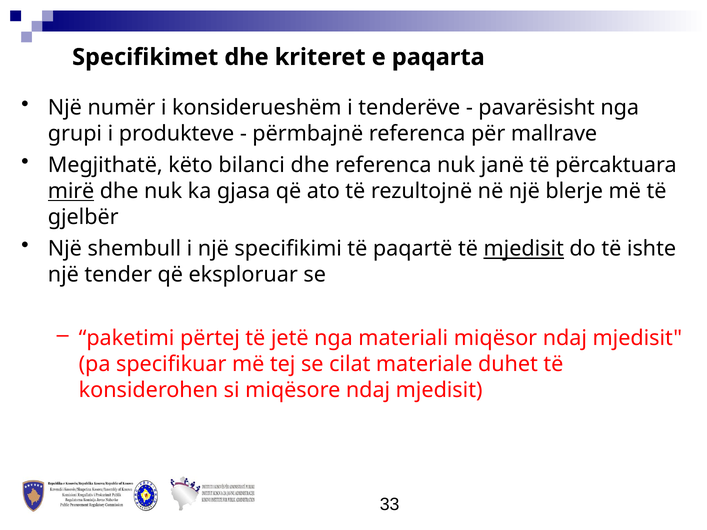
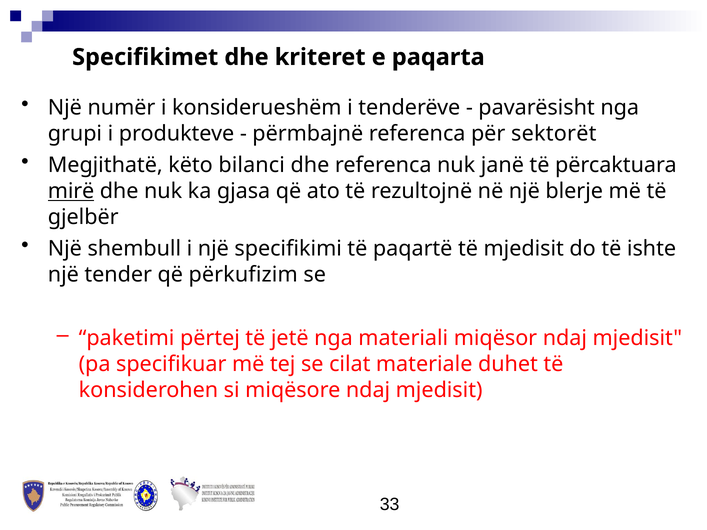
mallrave: mallrave -> sektorët (554, 134)
mjedisit underline: present -> none (524, 249)
eksploruar: eksploruar -> përkufizim (243, 275)
